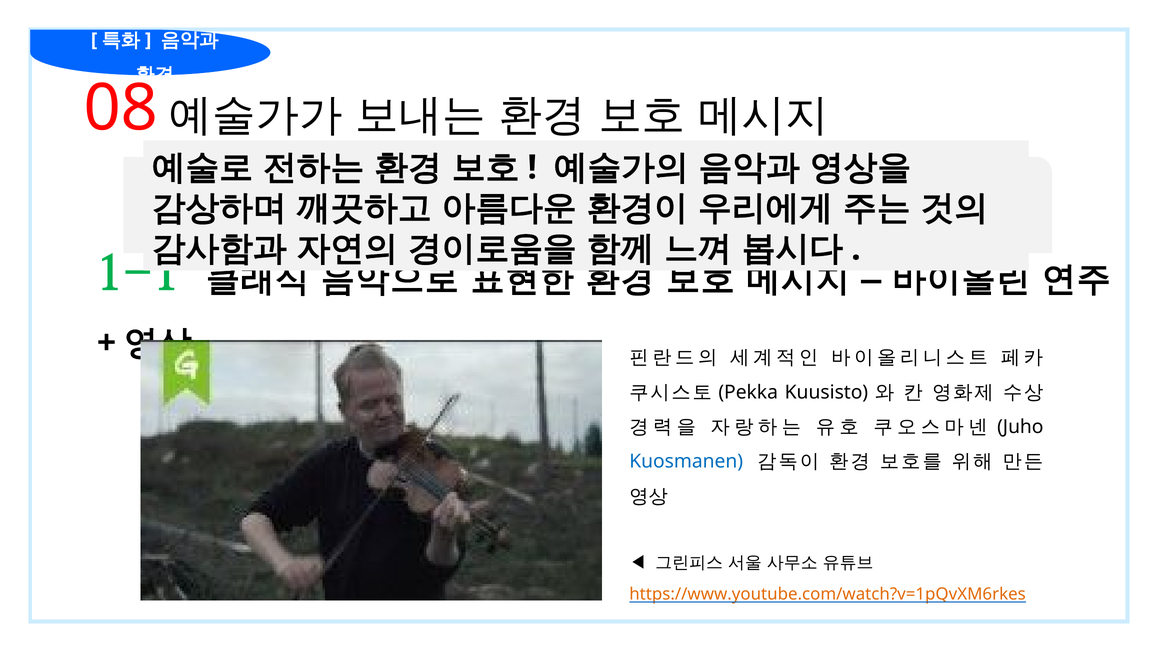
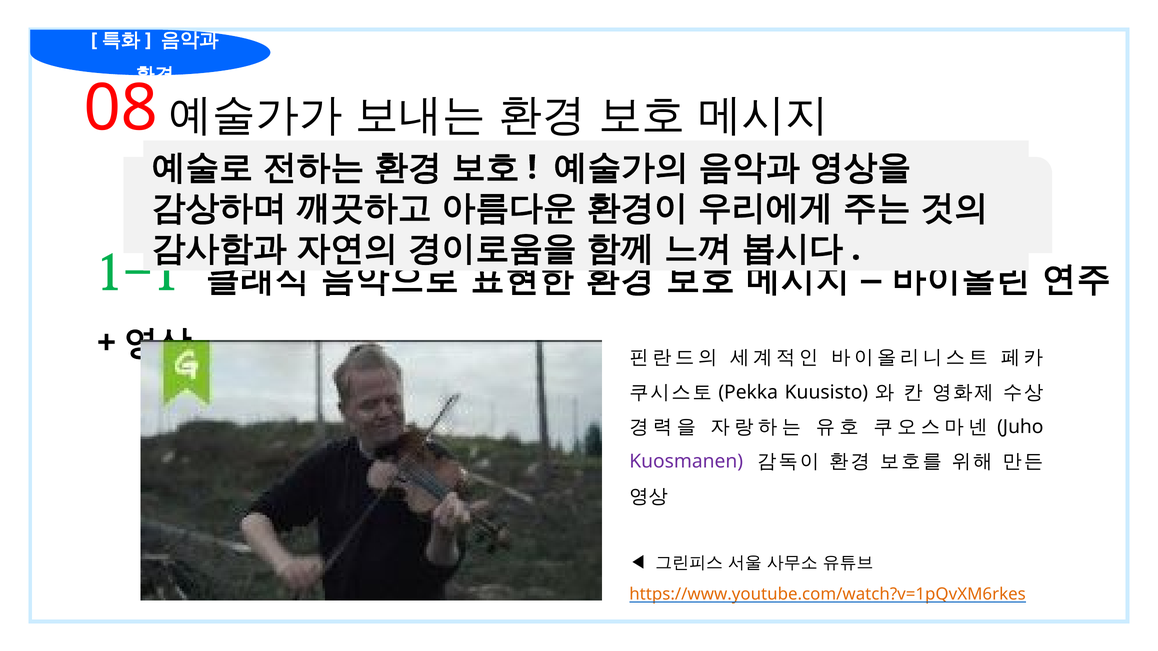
Kuosmanen colour: blue -> purple (686, 462)
